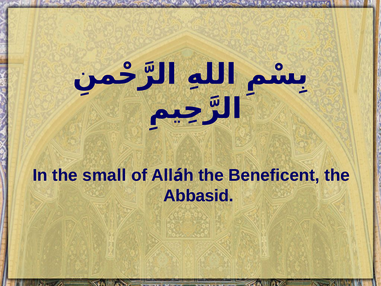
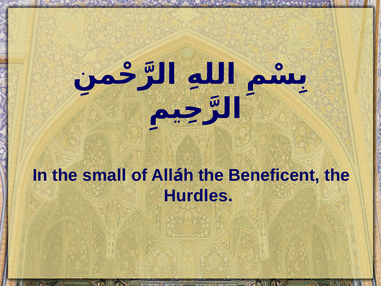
Abbasid: Abbasid -> Hurdles (198, 196)
